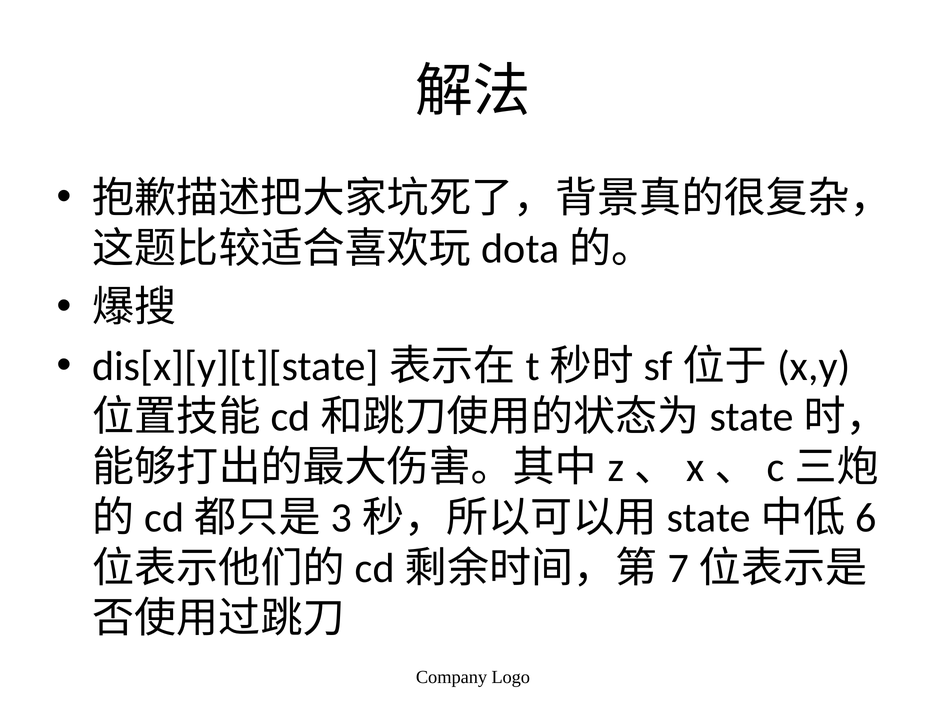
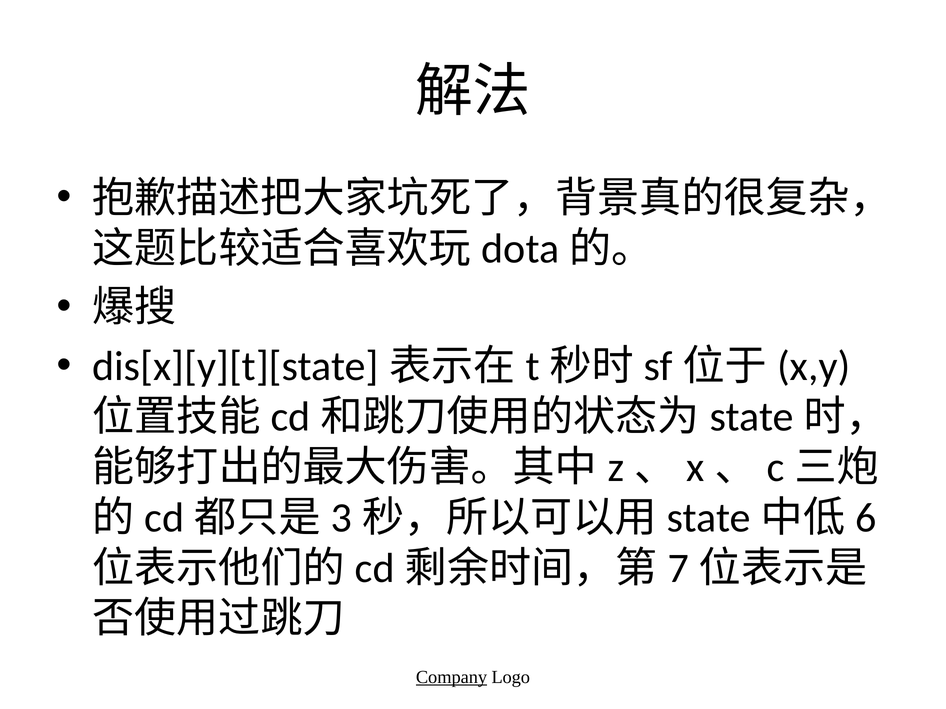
Company underline: none -> present (452, 678)
